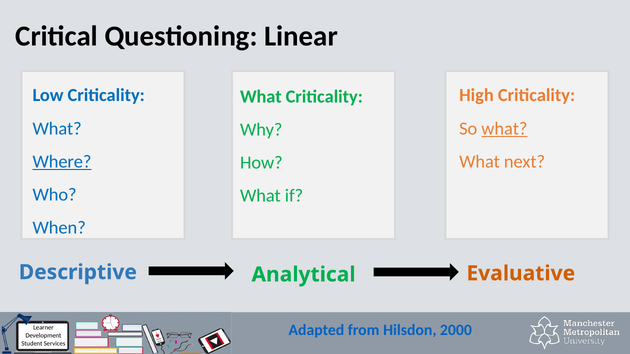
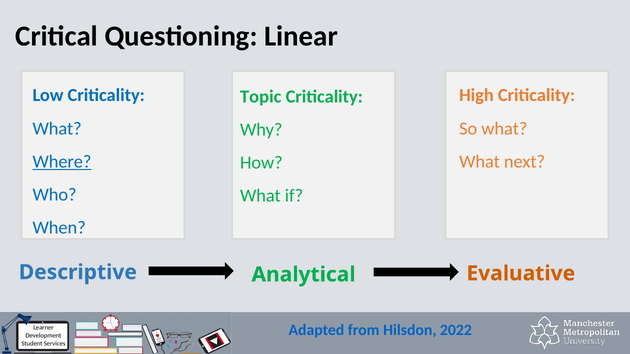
What: What -> Topic (261, 97)
what underline: present -> none (504, 129)
2000: 2000 -> 2022 (456, 330)
